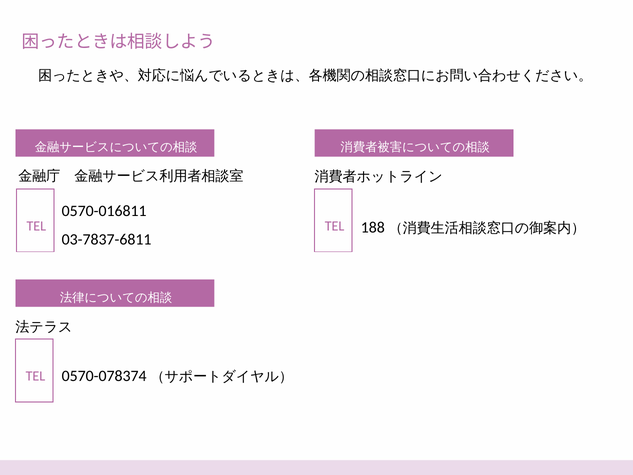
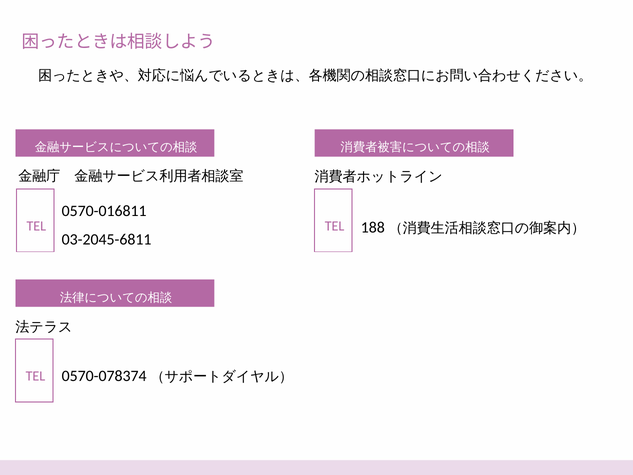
03-7837-6811: 03-7837-6811 -> 03-2045-6811 (107, 239)
